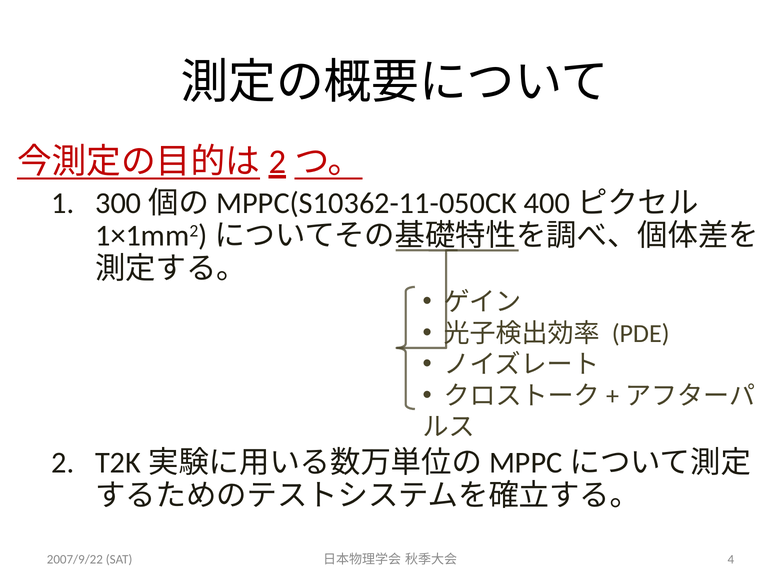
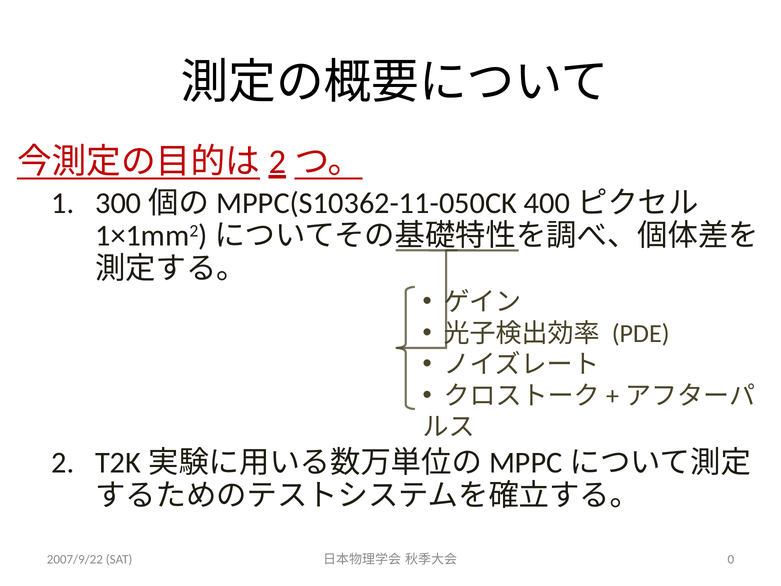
4: 4 -> 0 (731, 559)
